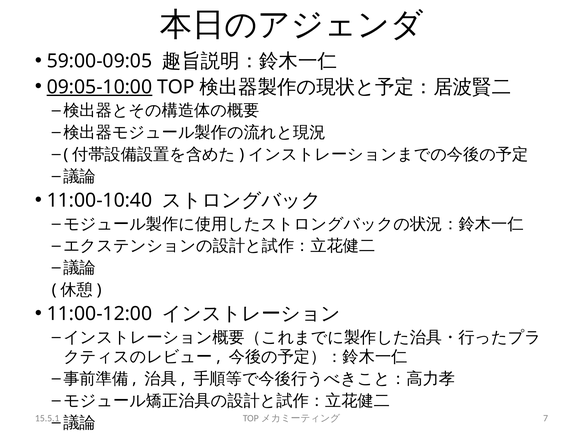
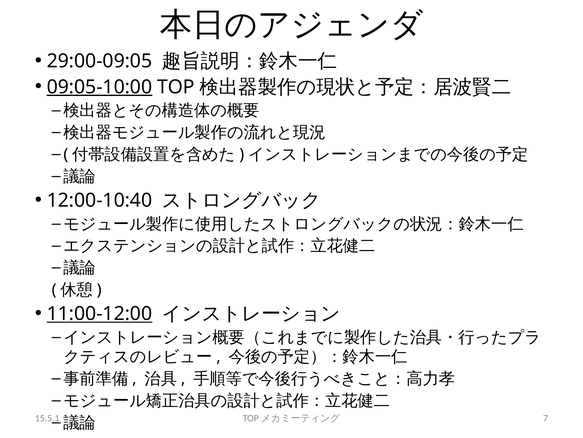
59:00-09:05: 59:00-09:05 -> 29:00-09:05 (99, 61)
11:00-10:40: 11:00-10:40 -> 12:00-10:40 (99, 200)
11:00-12:00 underline: none -> present (99, 313)
